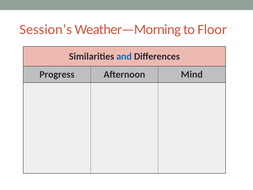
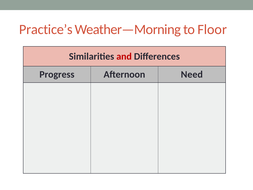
Session’s: Session’s -> Practice’s (46, 29)
and colour: blue -> red (124, 56)
Mind: Mind -> Need (192, 74)
